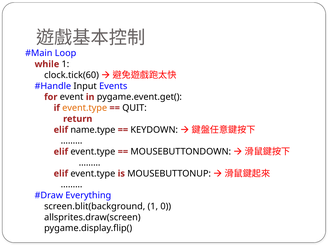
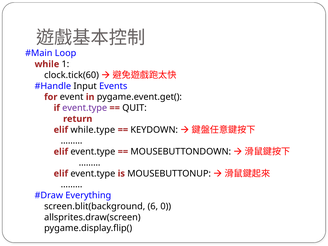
event.type colour: orange -> purple (85, 108)
name.type: name.type -> while.type (93, 130)
screen.blit(background 1: 1 -> 6 (153, 206)
